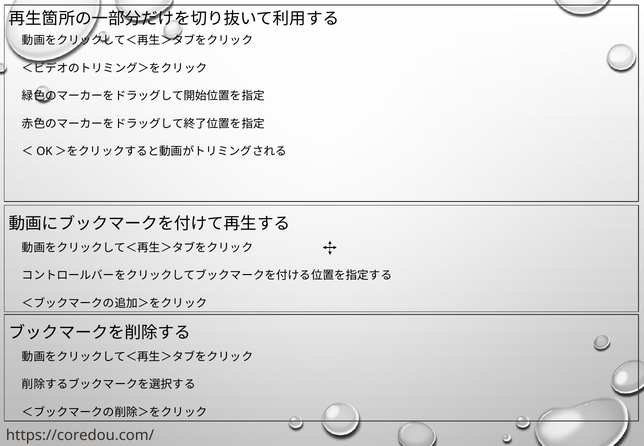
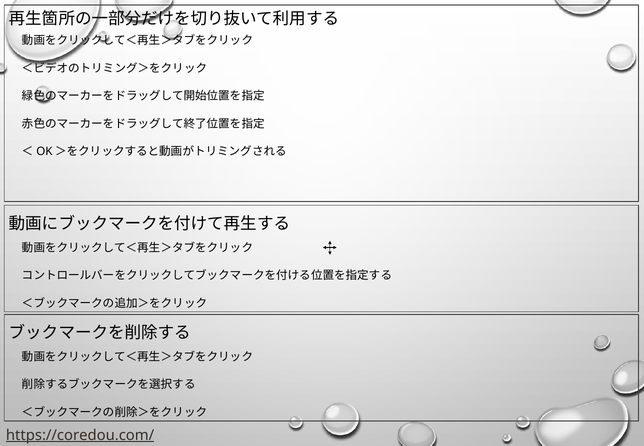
https://coredou.com/ underline: none -> present (80, 435)
